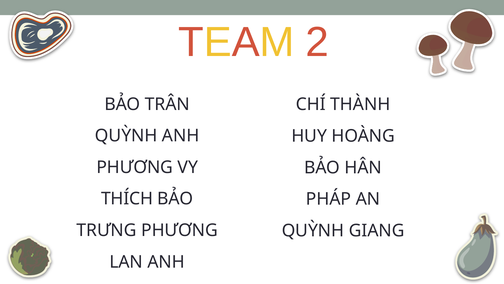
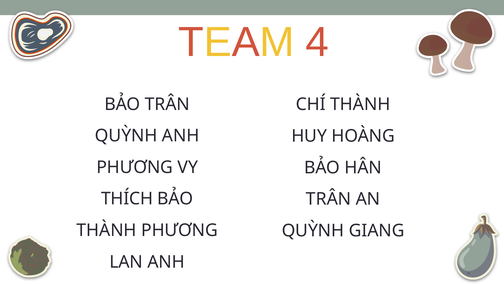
2: 2 -> 4 (317, 42)
PHÁP: PHÁP -> TRÂN (329, 199)
TRƯNG: TRƯNG -> THÀNH (107, 230)
